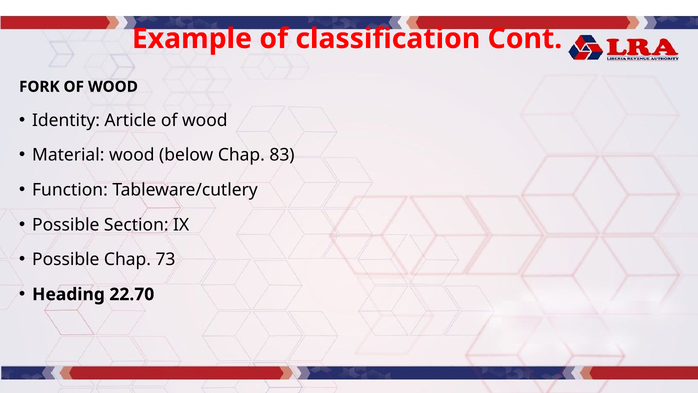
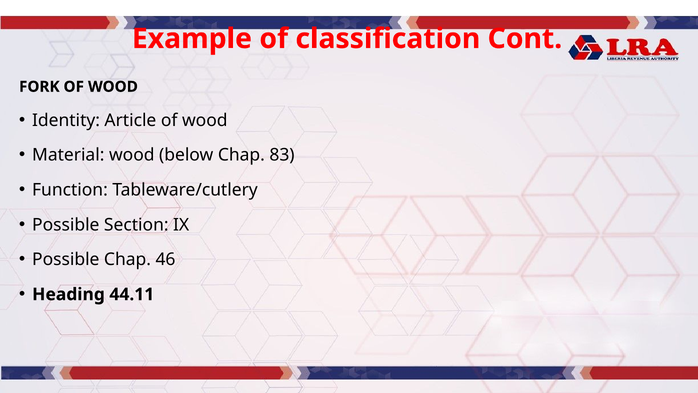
73: 73 -> 46 (165, 259)
22.70: 22.70 -> 44.11 (132, 294)
